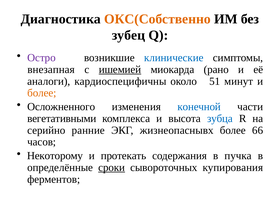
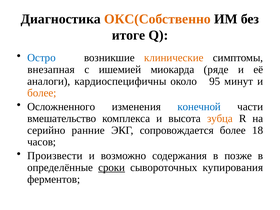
зубец: зубец -> итоге (128, 35)
Остро colour: purple -> blue (42, 58)
клинические colour: blue -> orange (174, 58)
ишемией underline: present -> none (120, 69)
рано: рано -> ряде (216, 69)
51: 51 -> 95 (215, 81)
вегетативными: вегетативными -> вмешательство (62, 118)
зубца colour: blue -> orange (220, 118)
жизнеопаснывх: жизнеопаснывх -> сопровождается (177, 130)
66: 66 -> 18 (258, 130)
Некоторому: Некоторому -> Произвести (55, 156)
протекать: протекать -> возможно (124, 156)
пучка: пучка -> позже (238, 156)
